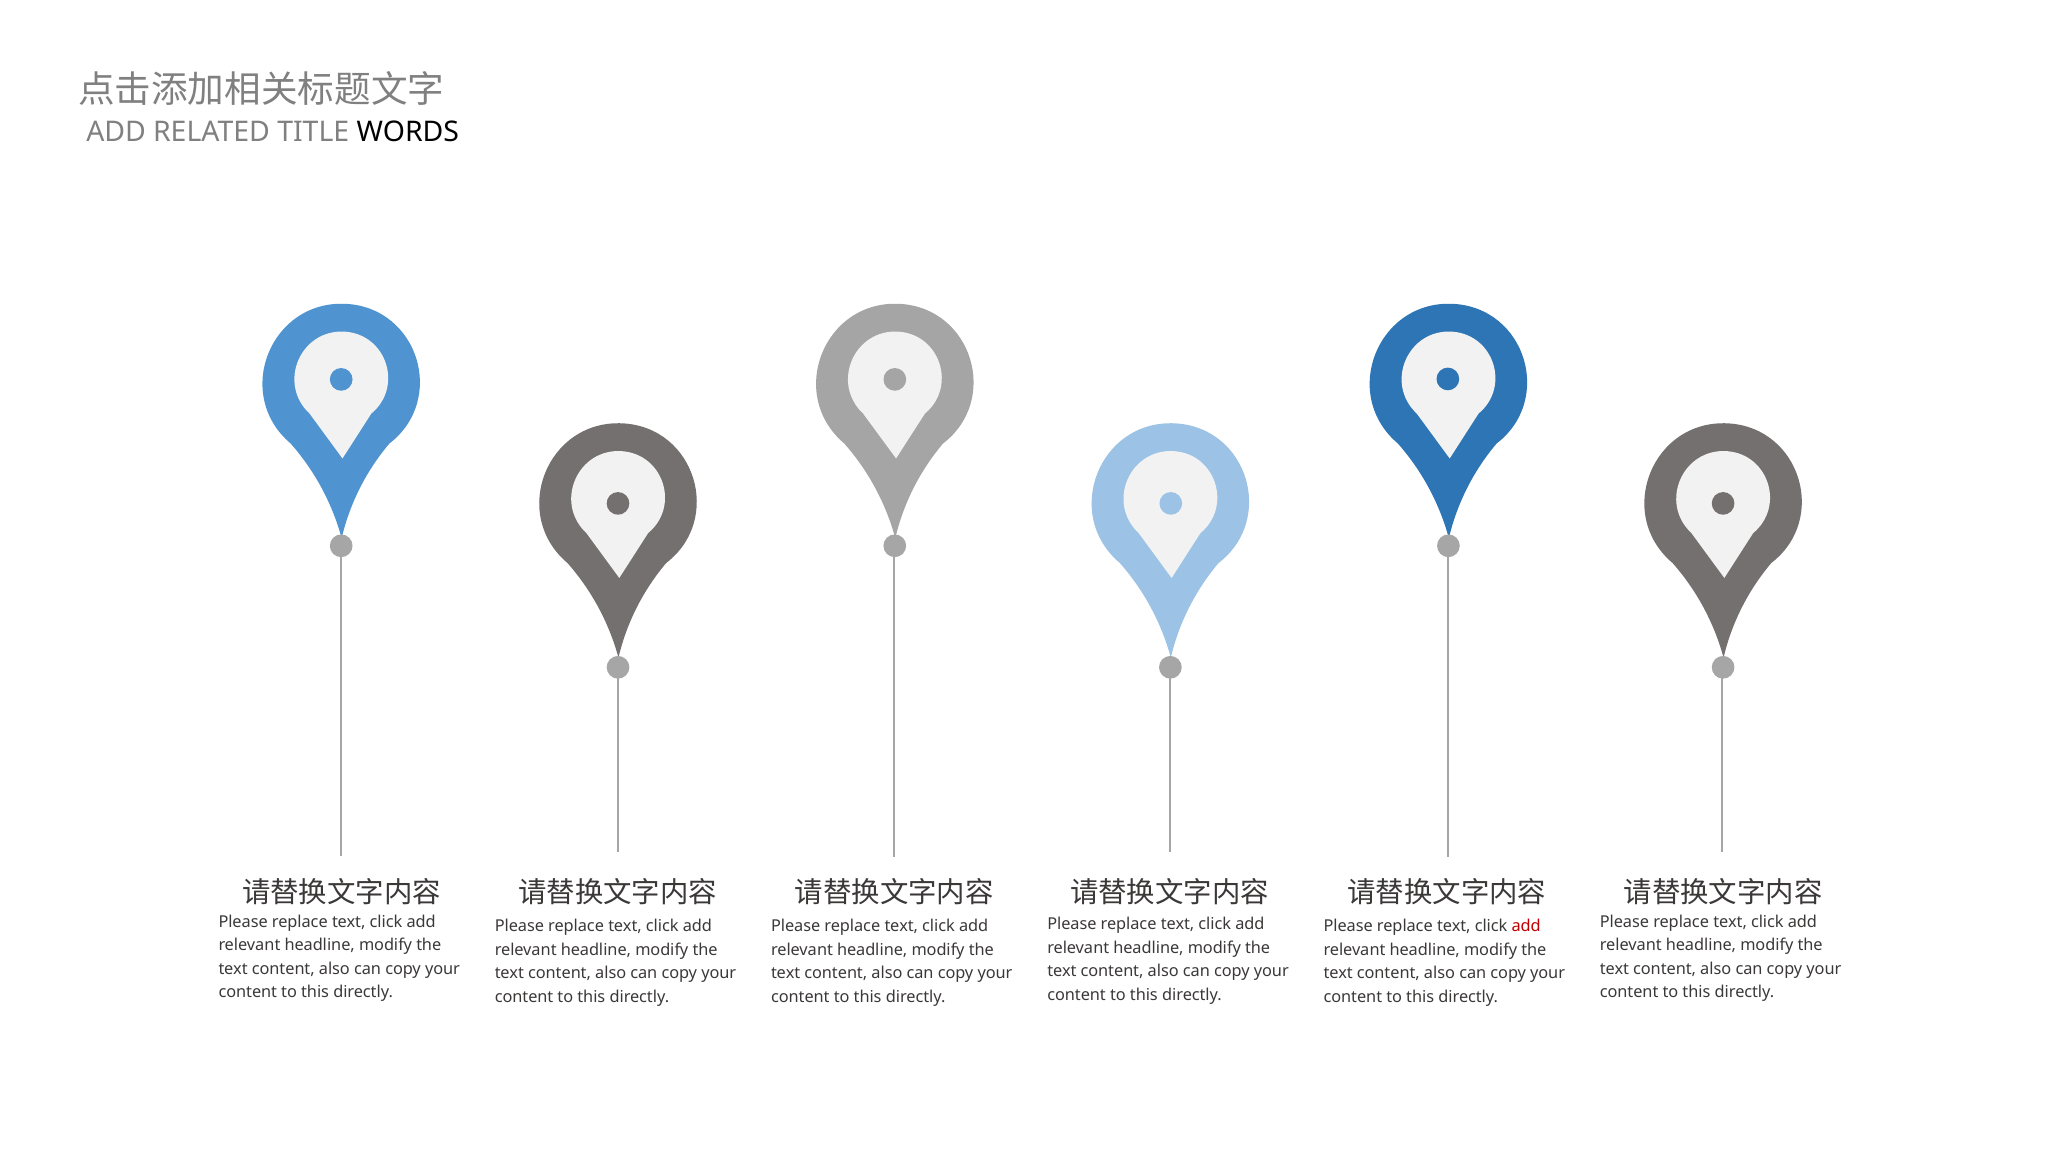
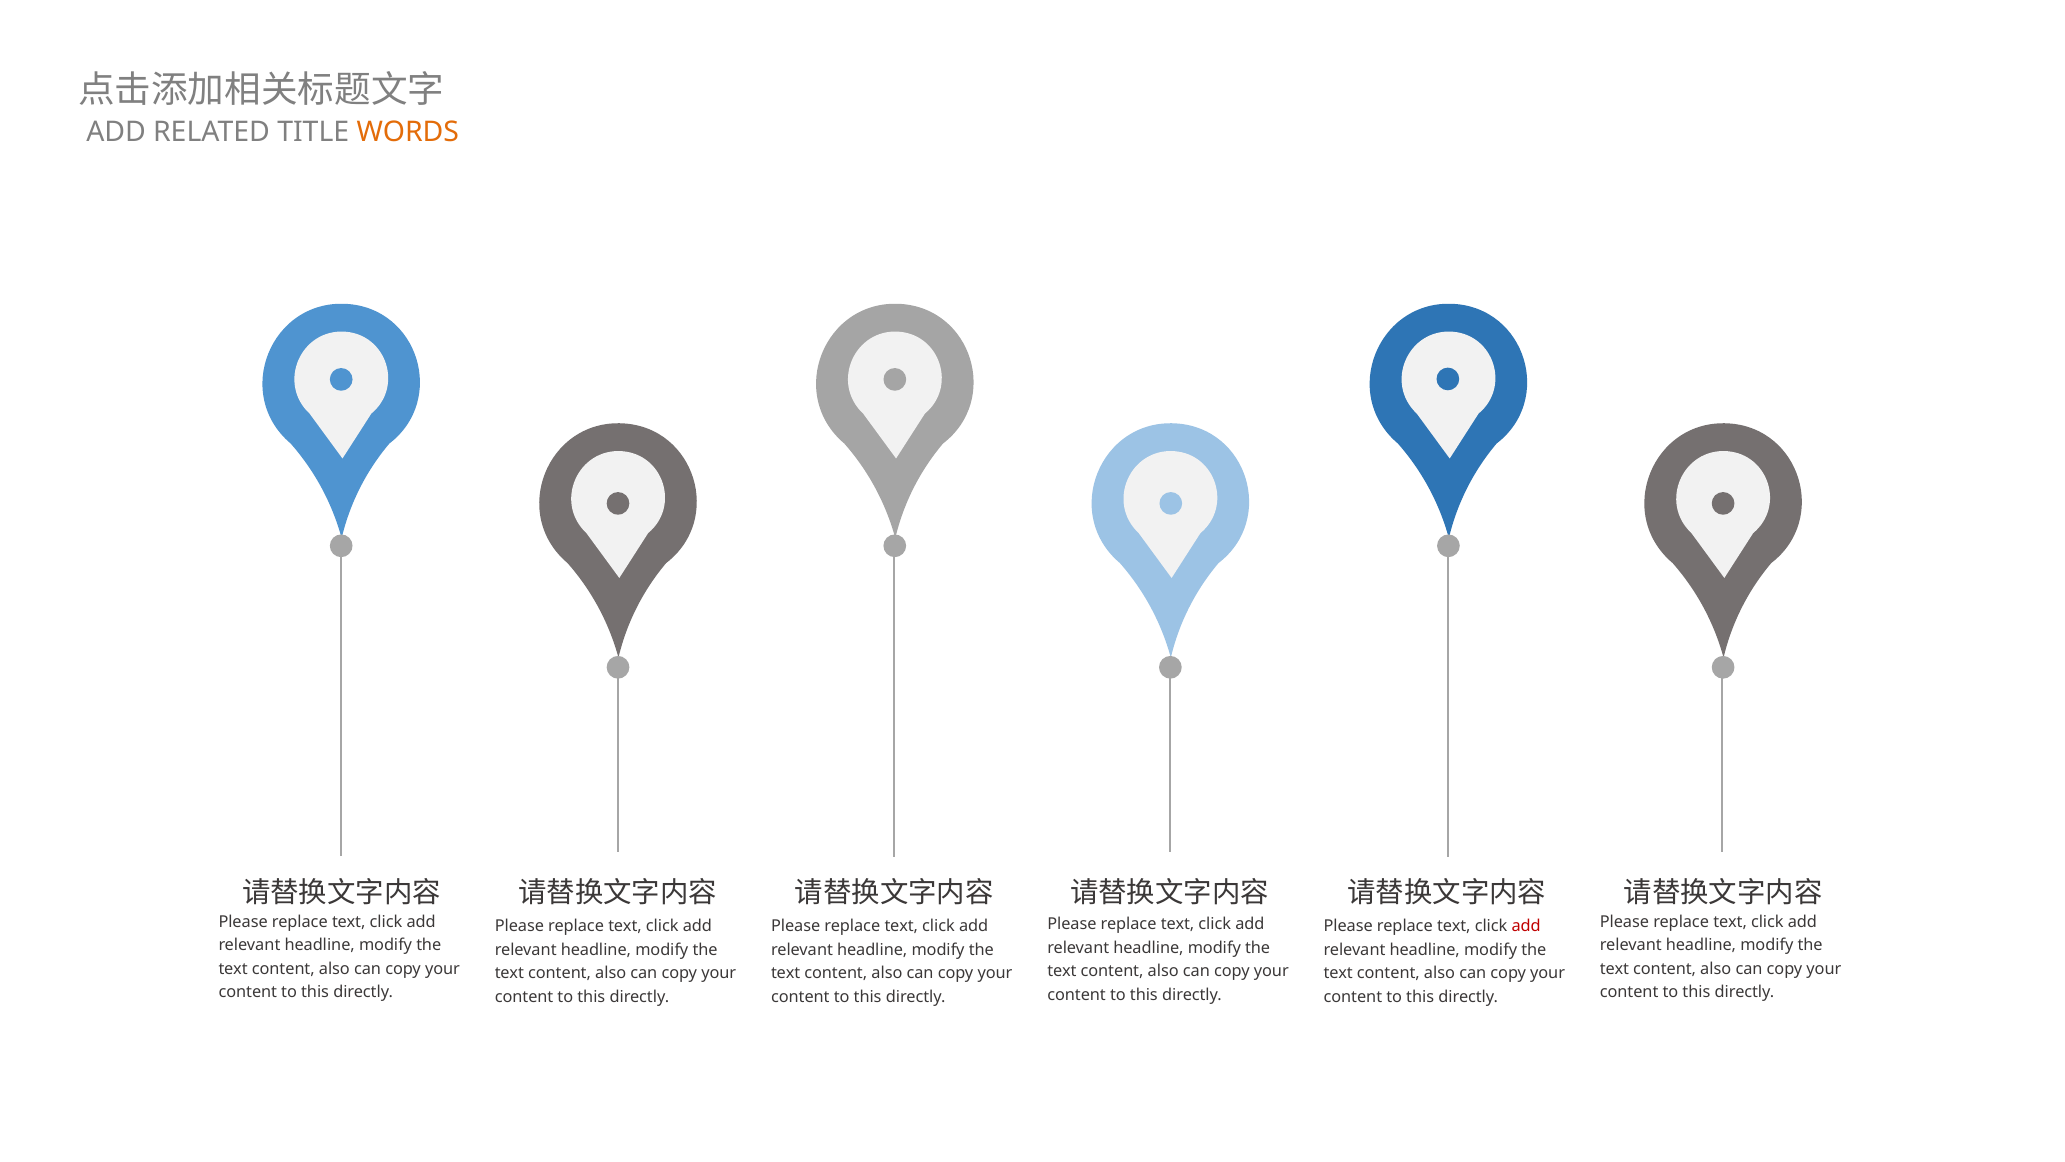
WORDS colour: black -> orange (408, 132)
